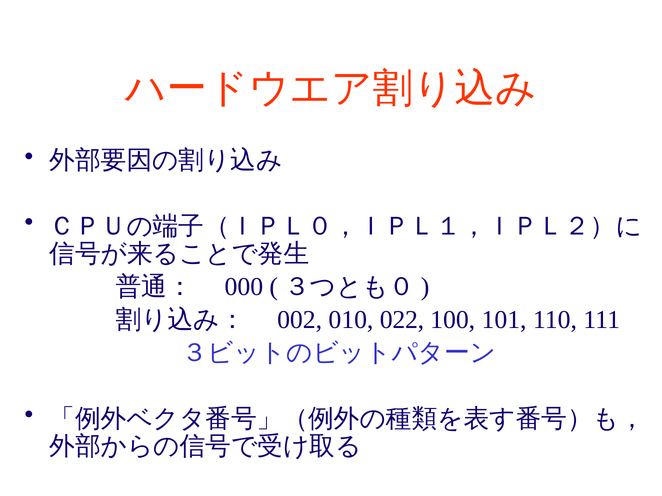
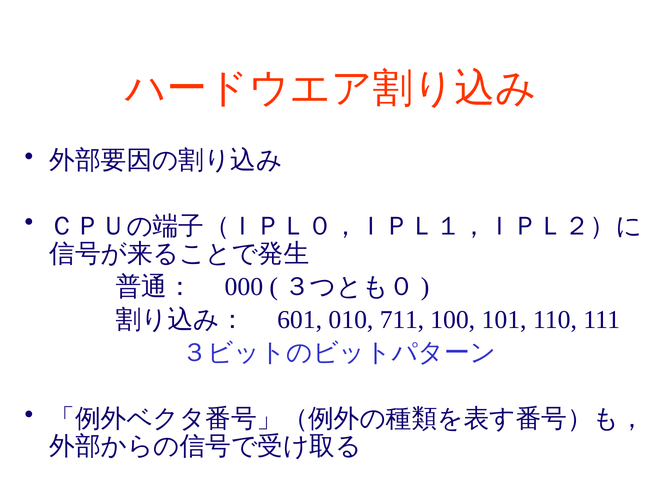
002: 002 -> 601 (300, 320)
022: 022 -> 711 (402, 320)
